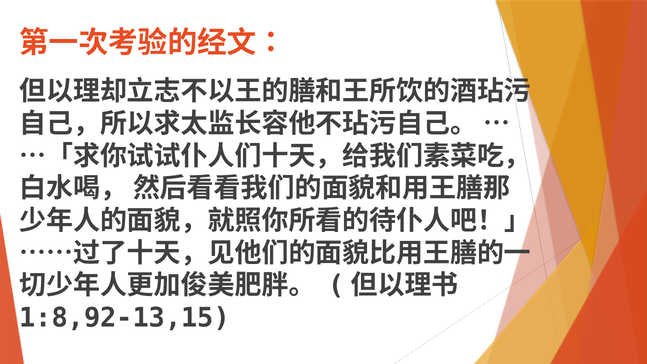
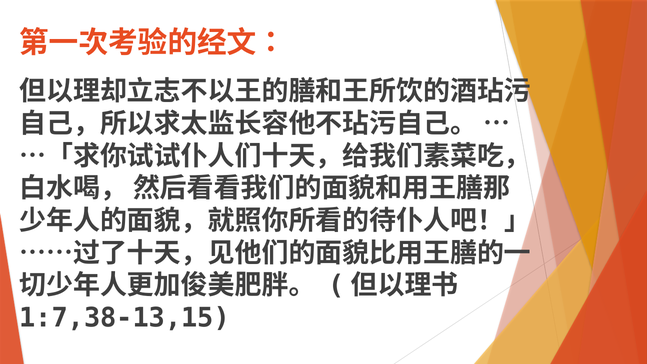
1:8,92-13,15: 1:8,92-13,15 -> 1:7,38-13,15 (125, 318)
